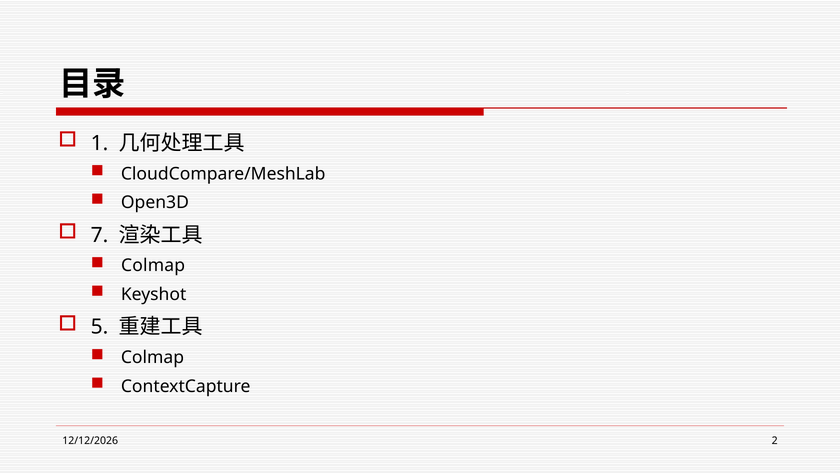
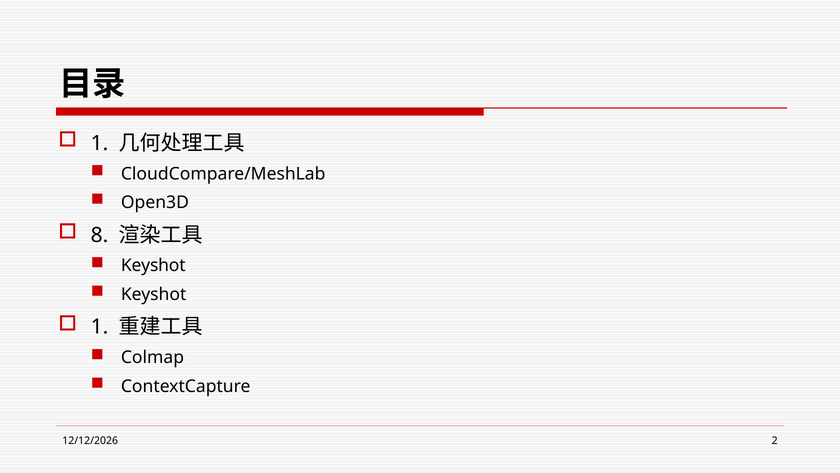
7: 7 -> 8 (100, 235)
Colmap: Colmap -> Keyshot (153, 265)
5: 5 -> 1 (100, 327)
